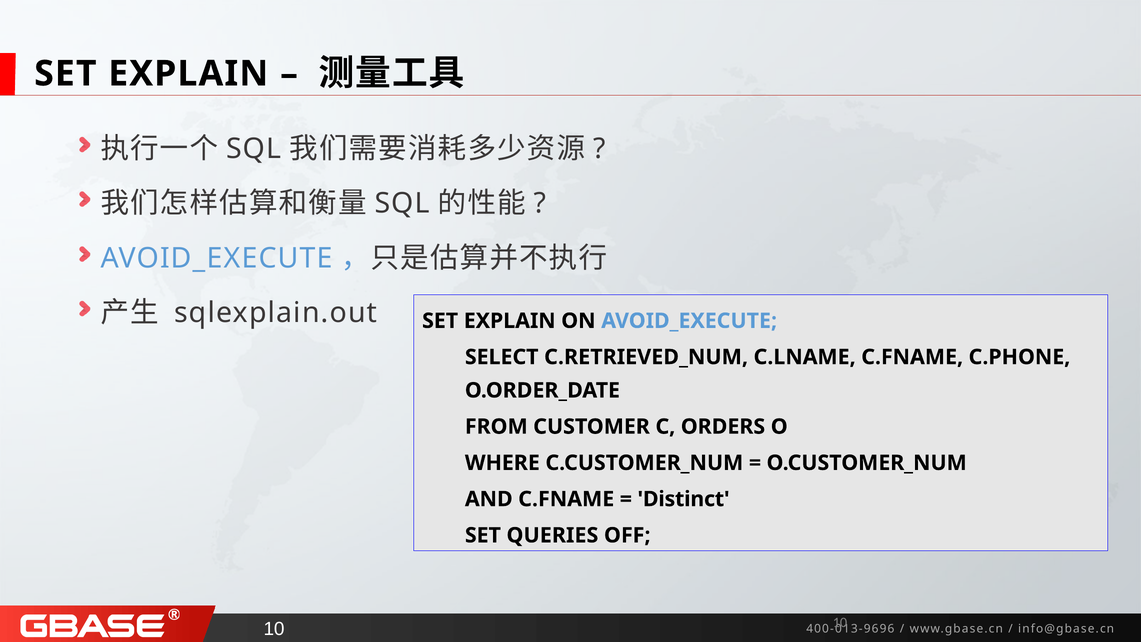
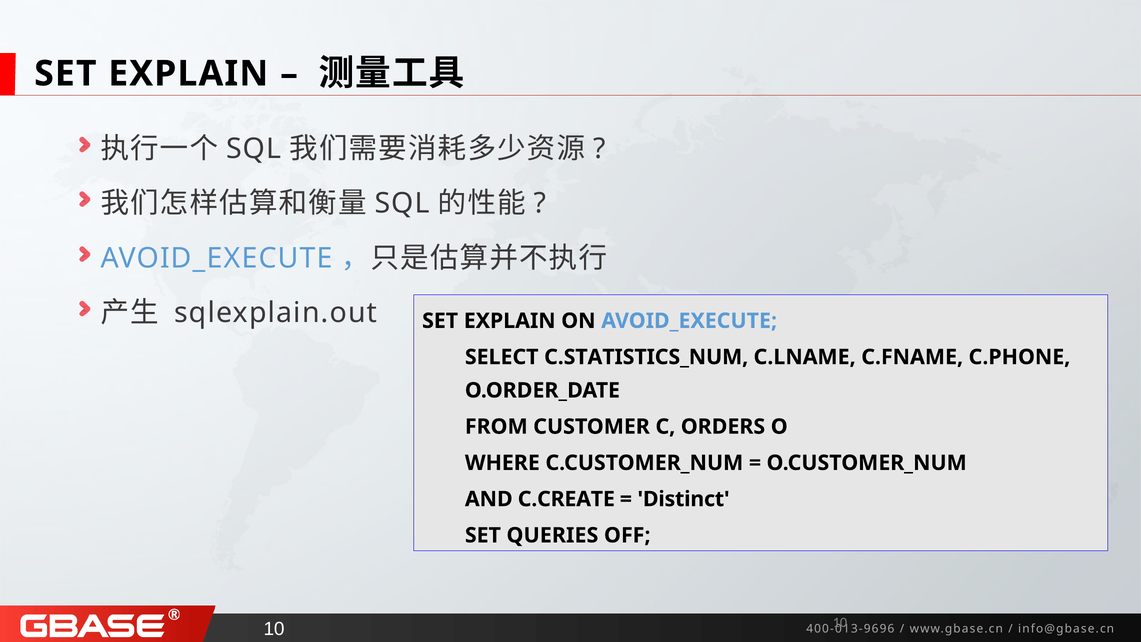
C.RETRIEVED_NUM: C.RETRIEVED_NUM -> C.STATISTICS_NUM (646, 357)
AND C.FNAME: C.FNAME -> C.CREATE (566, 499)
